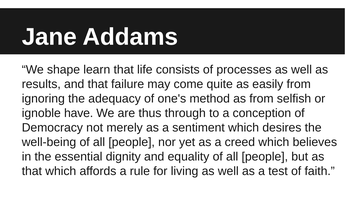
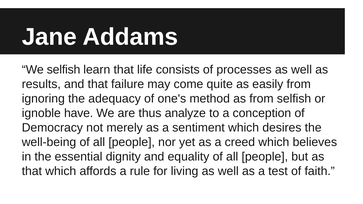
We shape: shape -> selfish (64, 70)
through: through -> analyze (185, 113)
